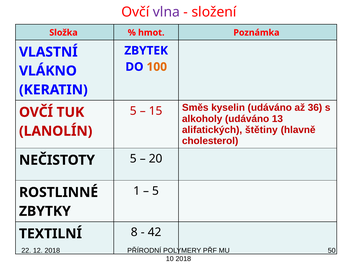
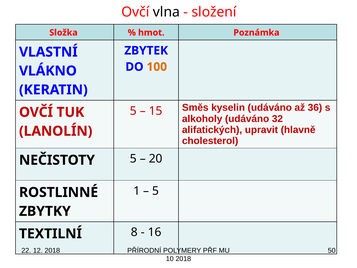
vlna colour: purple -> black (166, 12)
13: 13 -> 32 (277, 119)
štětiny: štětiny -> upravit (261, 130)
42: 42 -> 16 (155, 232)
